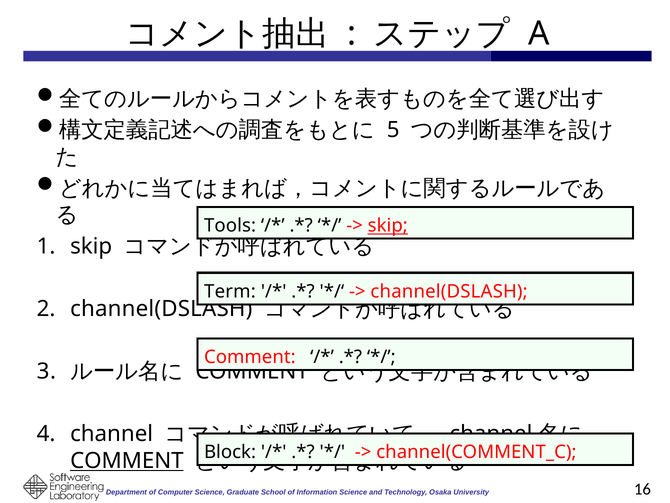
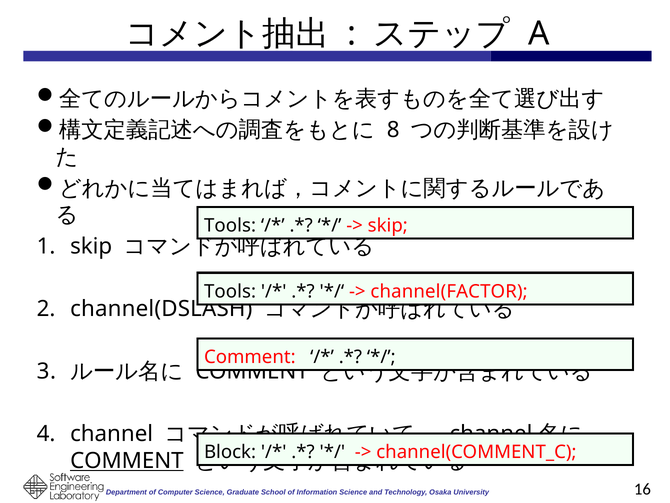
5: 5 -> 8 (393, 130)
skip underline: present -> none (388, 226)
Term: Term -> Tools (230, 291)
channel(DSLASH: channel(DSLASH -> channel(FACTOR (449, 291)
